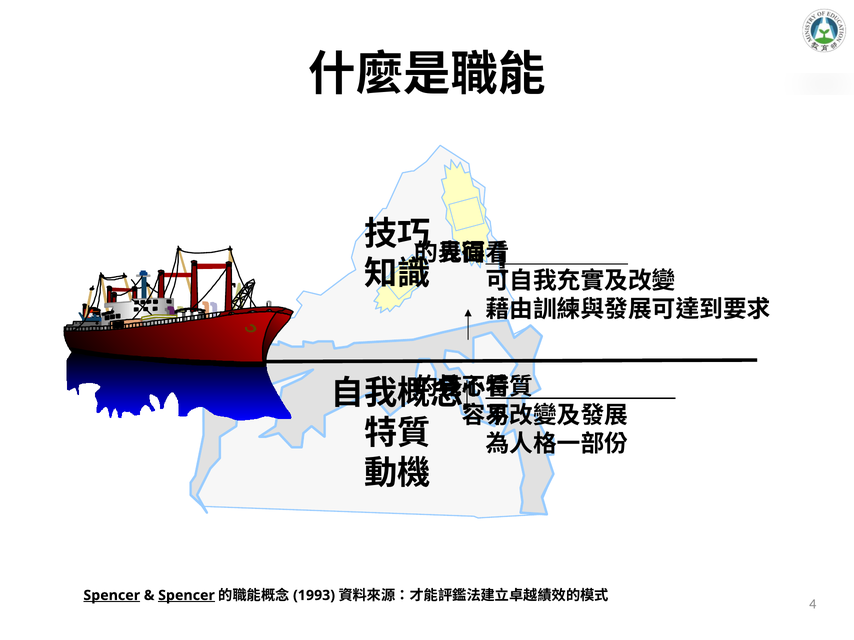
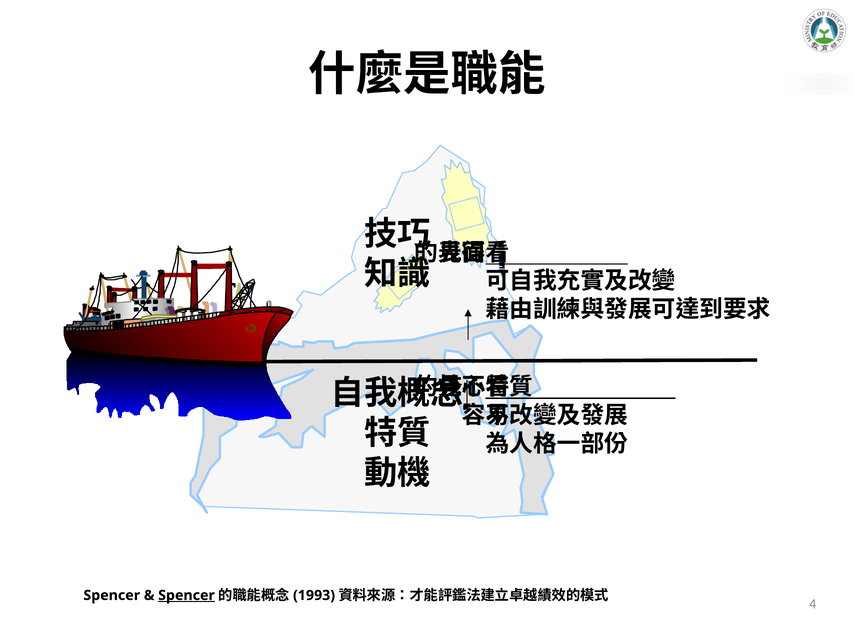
Spencer underline: present -> none (112, 596)
